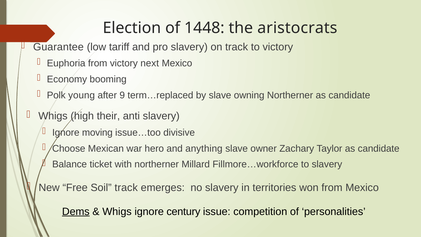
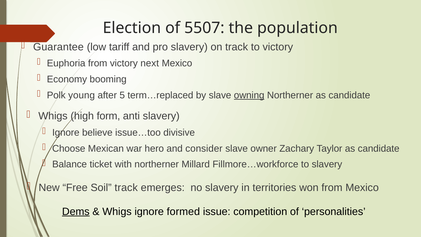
1448: 1448 -> 5507 (204, 28)
aristocrats: aristocrats -> population (297, 28)
9: 9 -> 5 (122, 95)
owning underline: none -> present (249, 95)
their: their -> form (108, 116)
moving: moving -> believe (97, 132)
anything: anything -> consider (204, 148)
century: century -> formed (183, 211)
